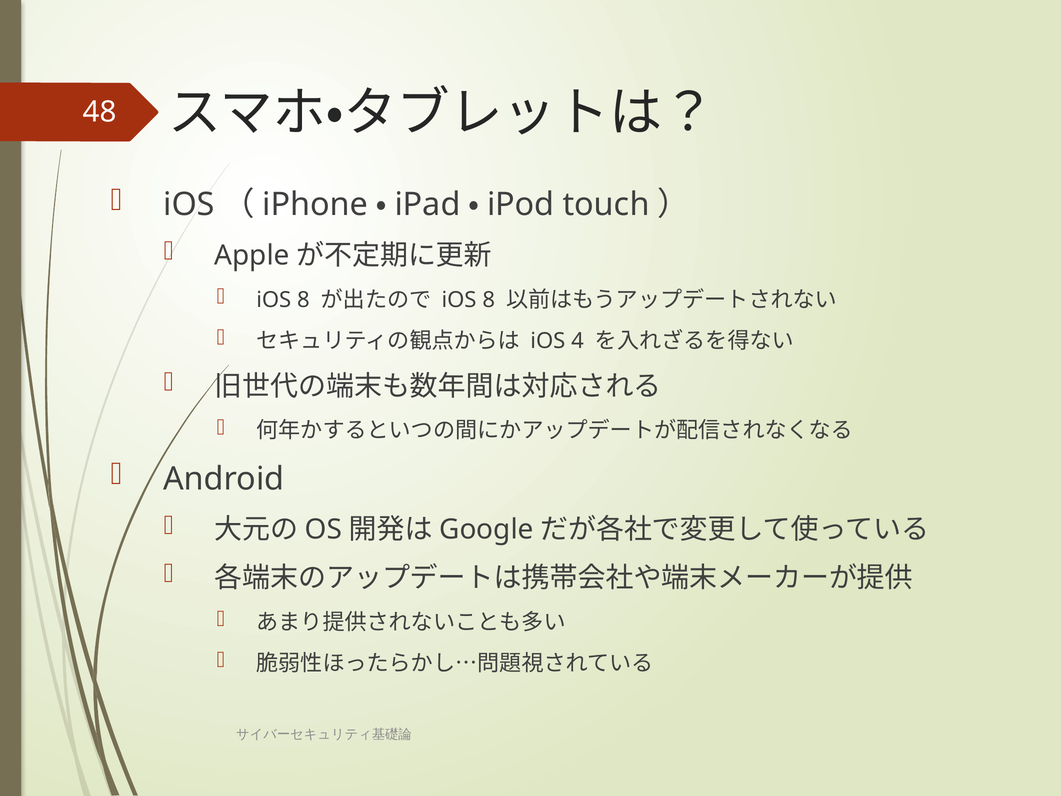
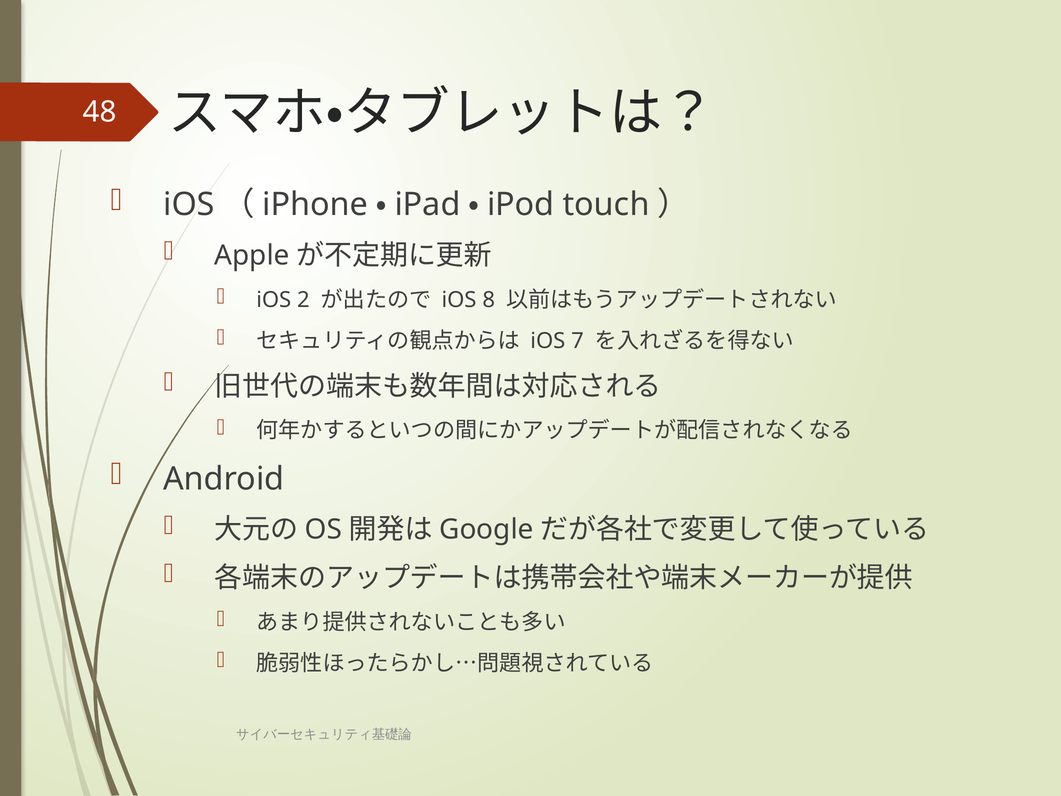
8: 8 -> 2 (303, 300)
4: 4 -> 7 (578, 341)
